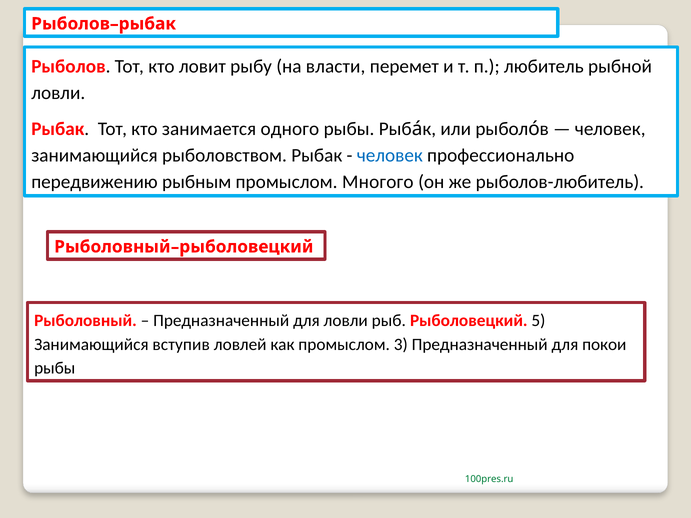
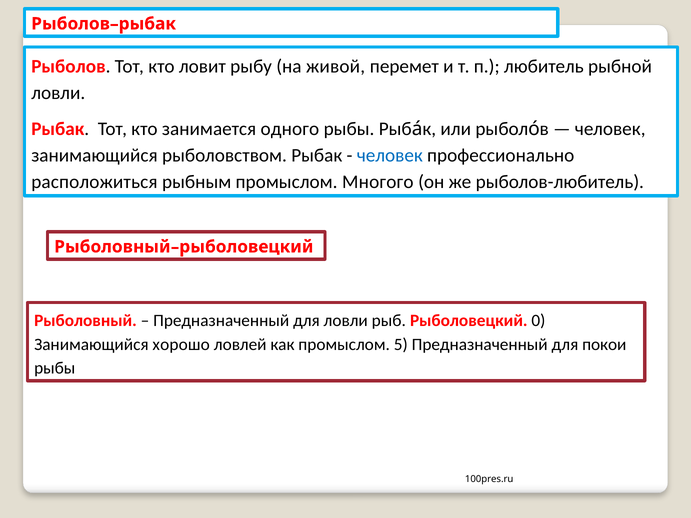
власти: власти -> живой (336, 67)
передвижению: передвижению -> расположиться (94, 182)
5: 5 -> 0 (538, 321)
вступив: вступив -> хорошо (181, 345)
3: 3 -> 5 (401, 345)
100pres.ru colour: green -> black (489, 479)
